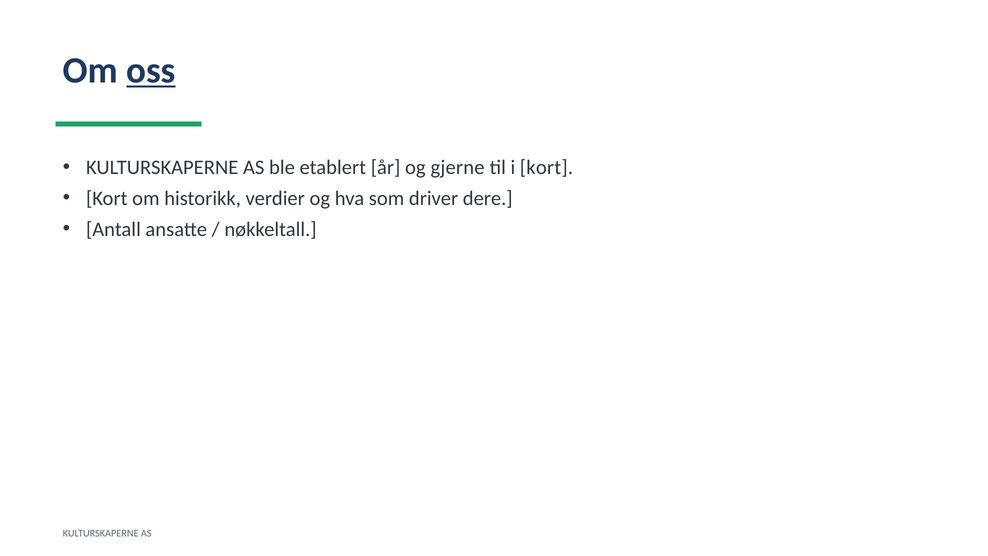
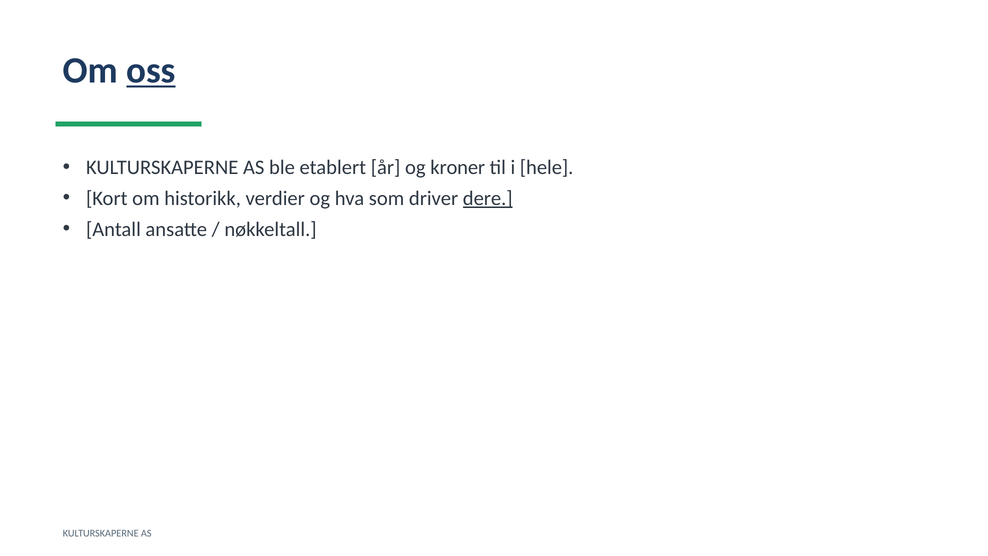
gjerne: gjerne -> kroner (458, 167)
i kort: kort -> hele (547, 167)
dere underline: none -> present (488, 198)
